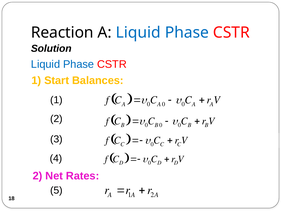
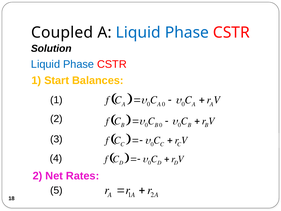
Reaction: Reaction -> Coupled (62, 32)
